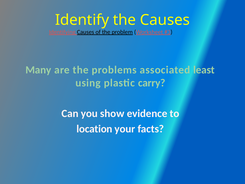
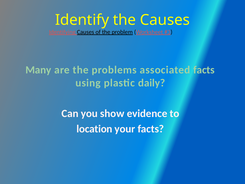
associated least: least -> facts (204, 70)
carry: carry -> daily (152, 83)
